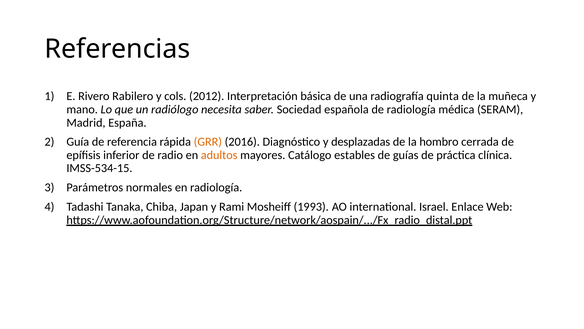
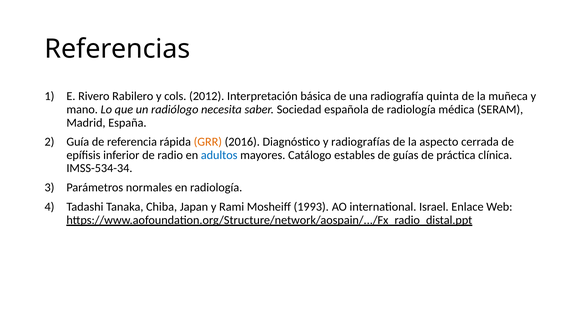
desplazadas: desplazadas -> radiografías (361, 142)
hombro: hombro -> aspecto (439, 142)
adultos colour: orange -> blue (219, 155)
IMSS-534-15: IMSS-534-15 -> IMSS-534-34 (99, 168)
